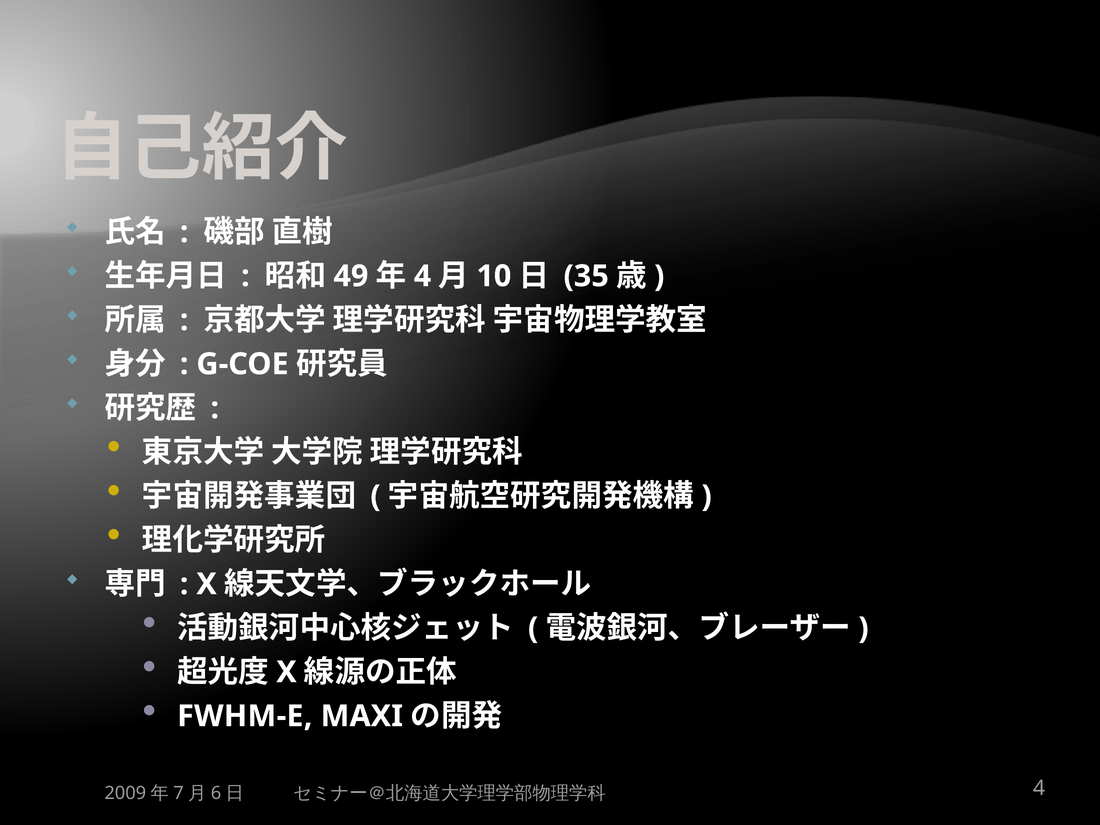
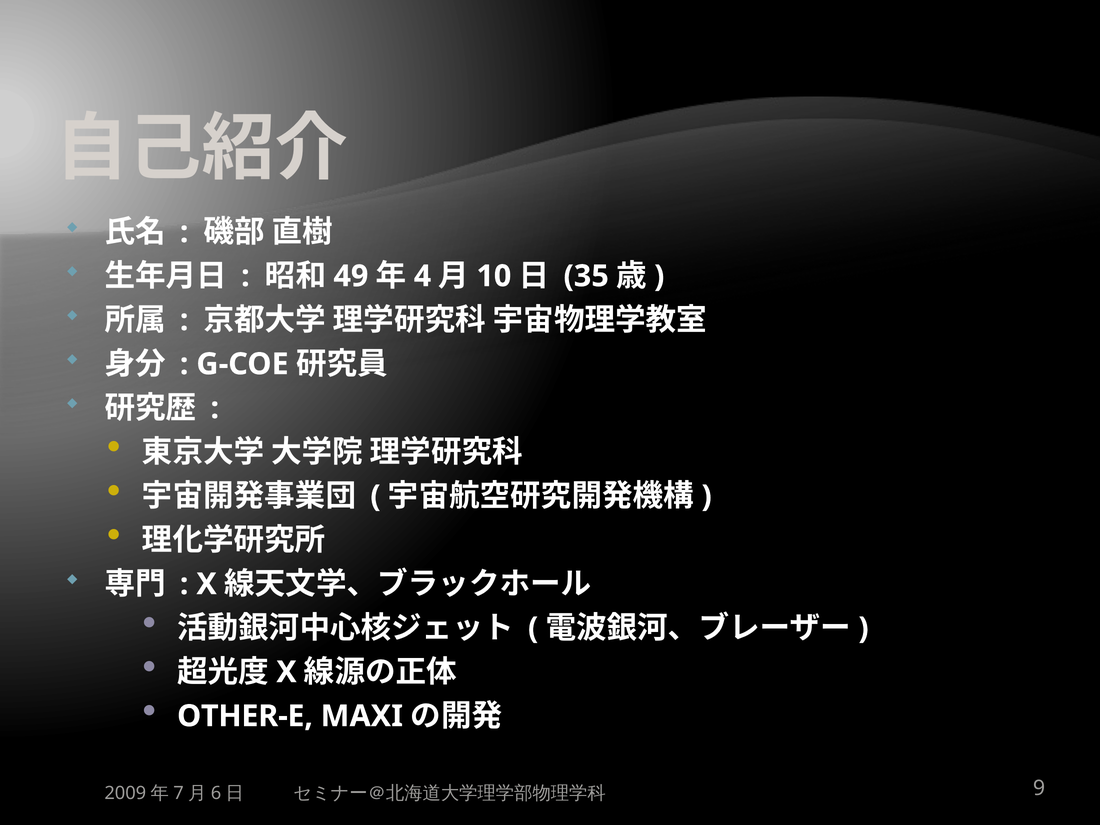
FWHM-E: FWHM-E -> OTHER-E (245, 716)
4: 4 -> 9 (1039, 788)
